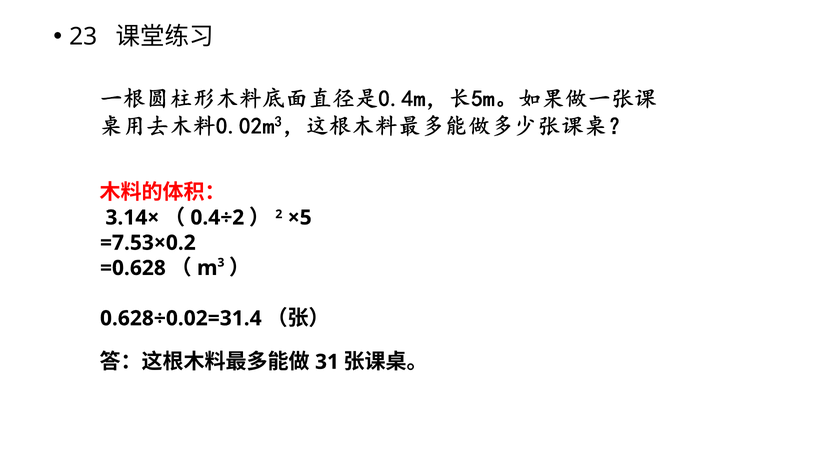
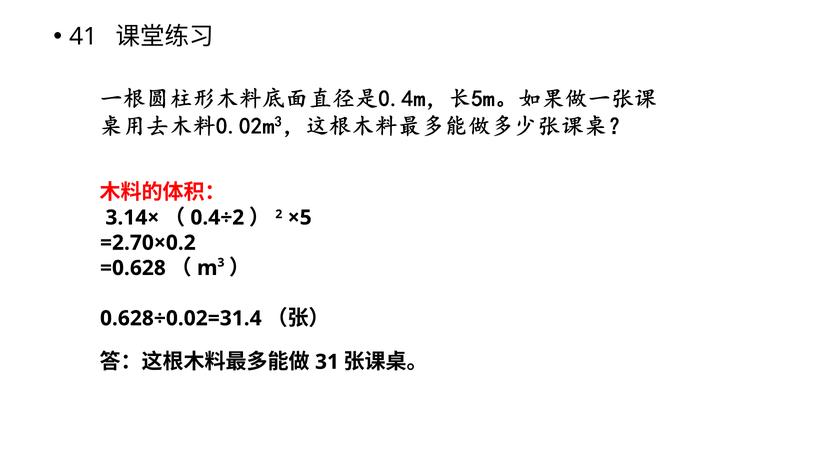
23: 23 -> 41 (83, 37)
=7.53×0.2: =7.53×0.2 -> =2.70×0.2 (148, 243)
